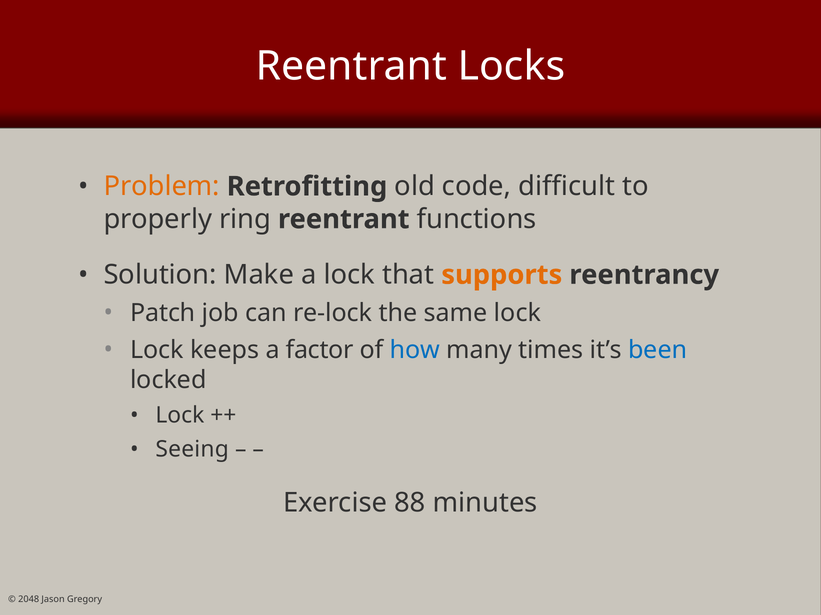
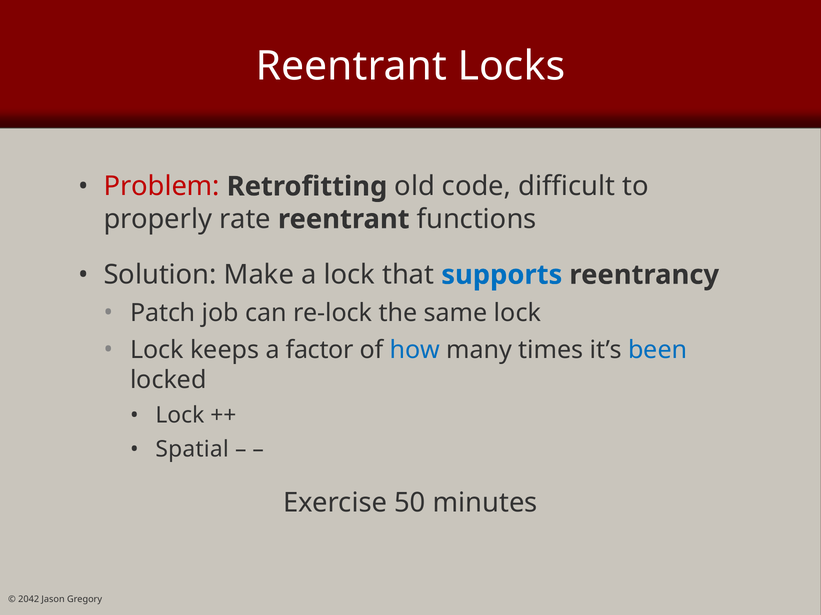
Problem colour: orange -> red (162, 187)
ring: ring -> rate (245, 219)
supports colour: orange -> blue (502, 275)
Seeing: Seeing -> Spatial (192, 450)
88: 88 -> 50 (410, 503)
2048: 2048 -> 2042 (29, 600)
